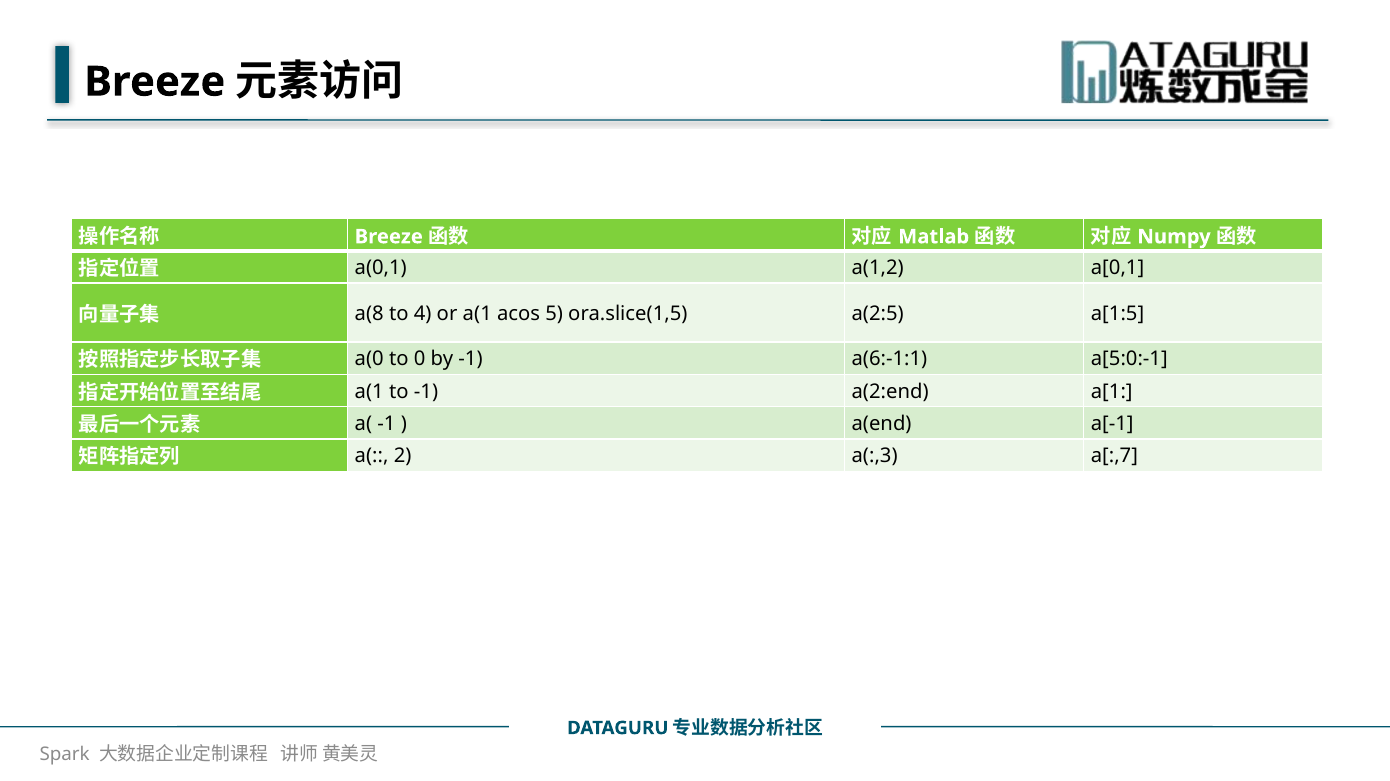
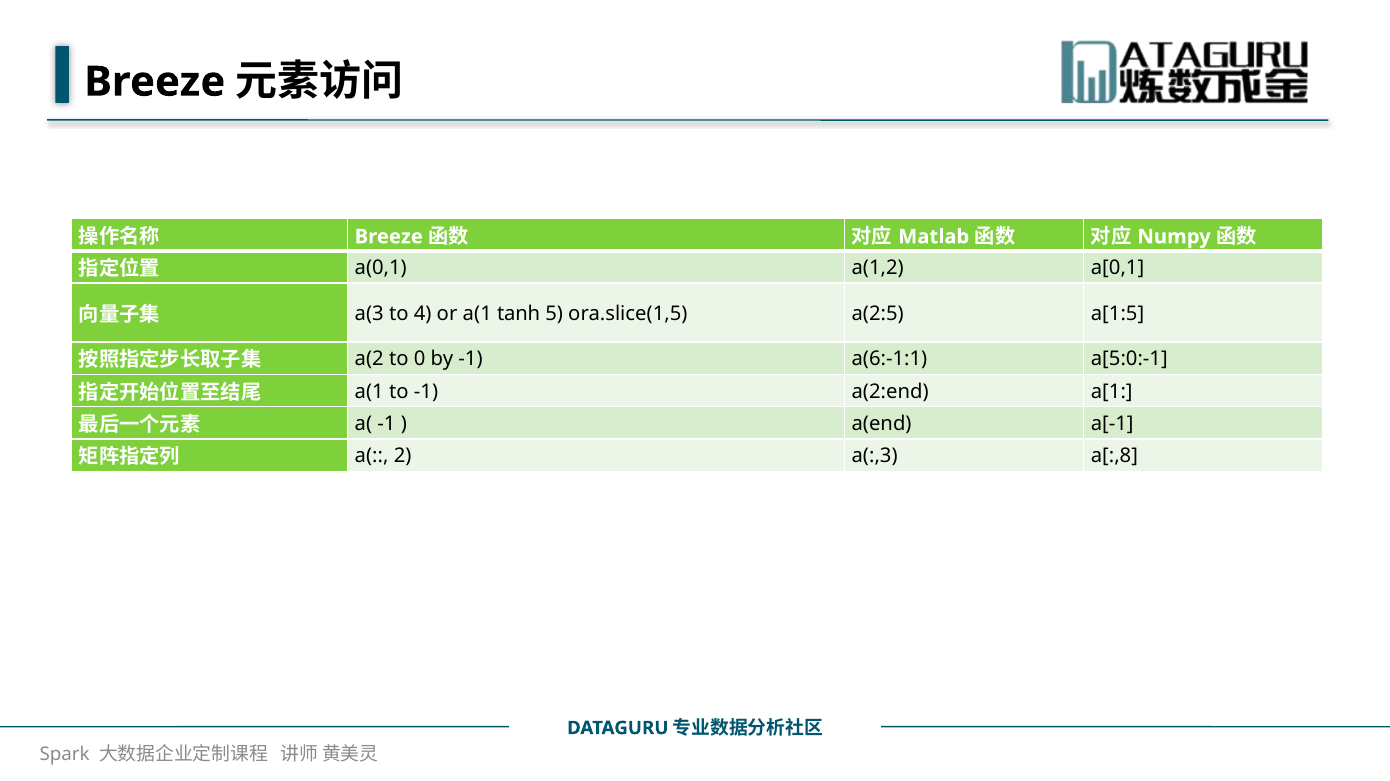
a(8: a(8 -> a(3 (369, 314)
acos: acos -> tanh (519, 314)
a(0: a(0 -> a(2 (369, 359)
a[:,7: a[:,7 -> a[:,8 (1114, 456)
